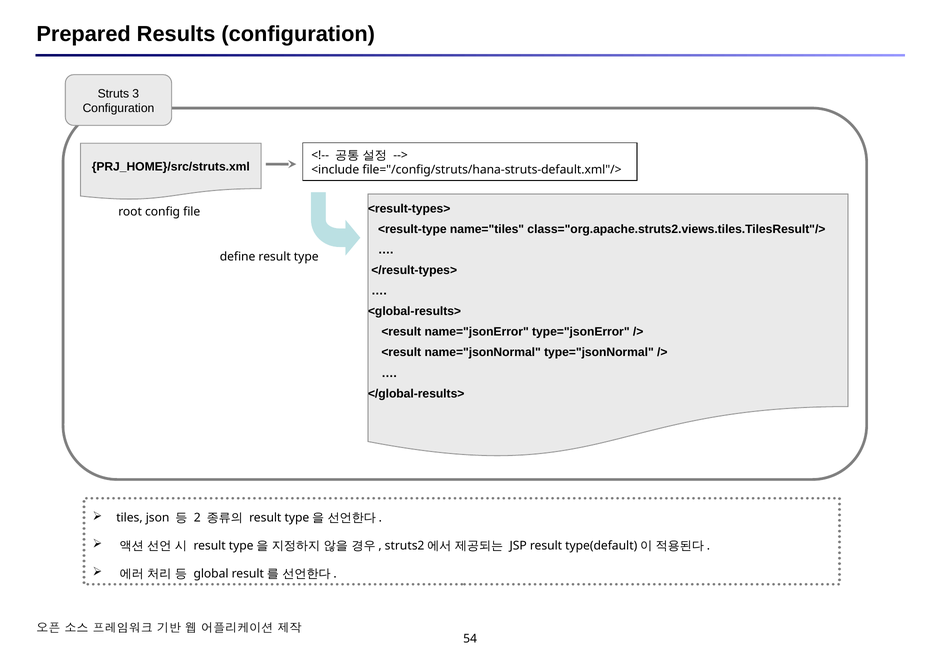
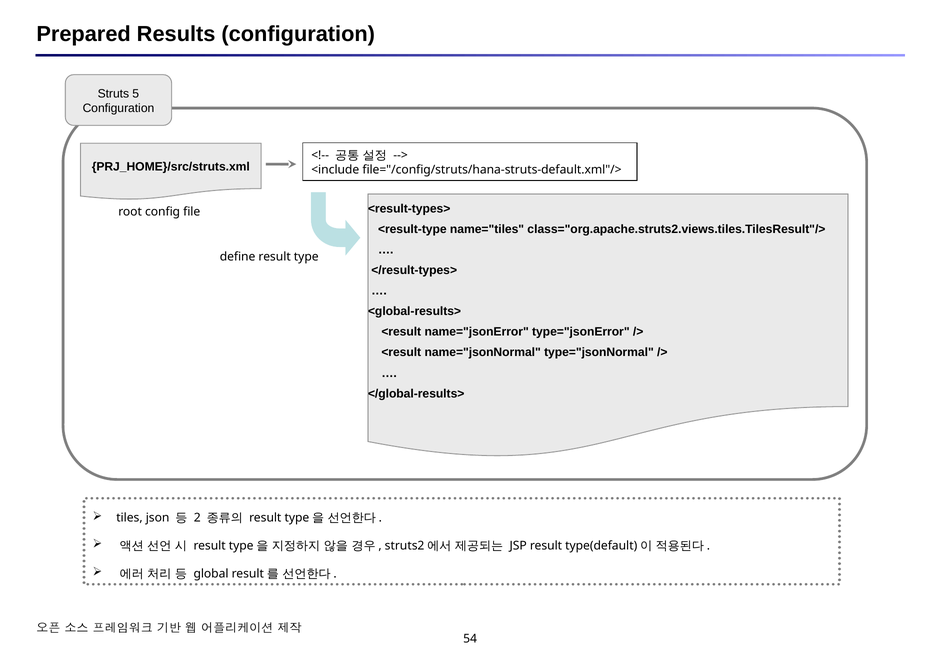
3: 3 -> 5 (136, 94)
